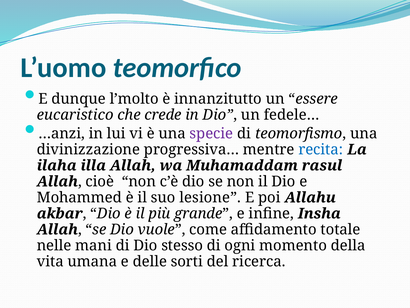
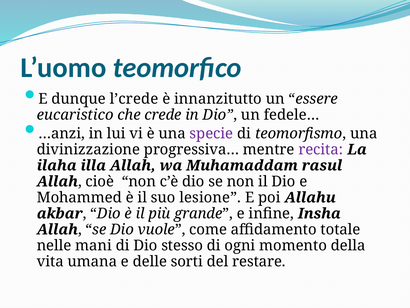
l’molto: l’molto -> l’crede (134, 99)
recita colour: blue -> purple (321, 149)
ricerca: ricerca -> restare (259, 261)
